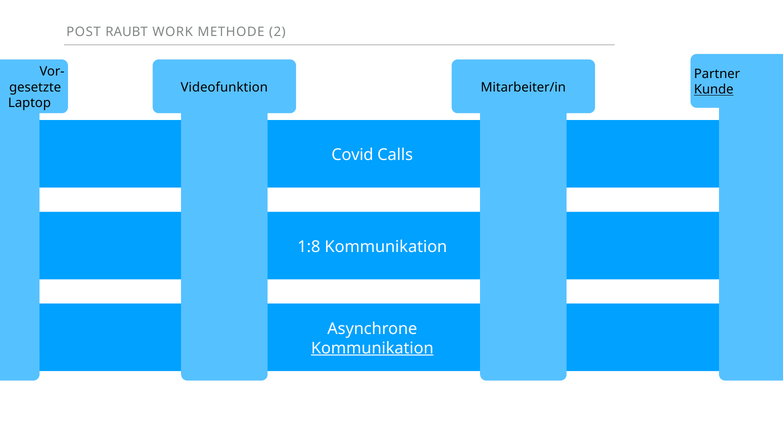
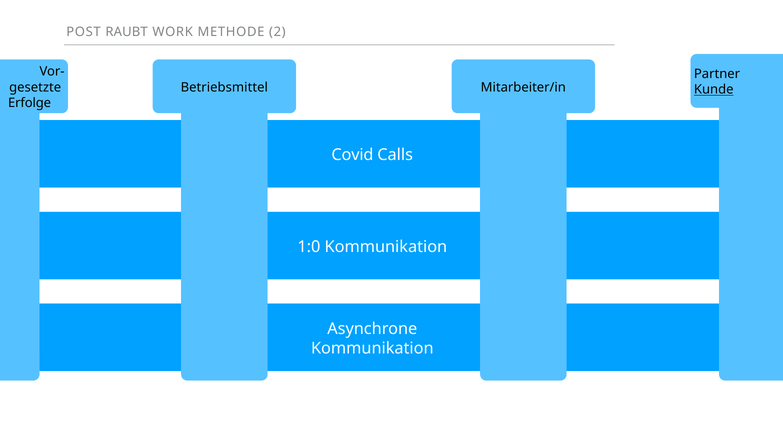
Videofunktion: Videofunktion -> Betriebsmittel (224, 87)
Laptop: Laptop -> Erfolge (30, 103)
1:8: 1:8 -> 1:0 (309, 247)
Kommunikation underline: present -> none (372, 349)
